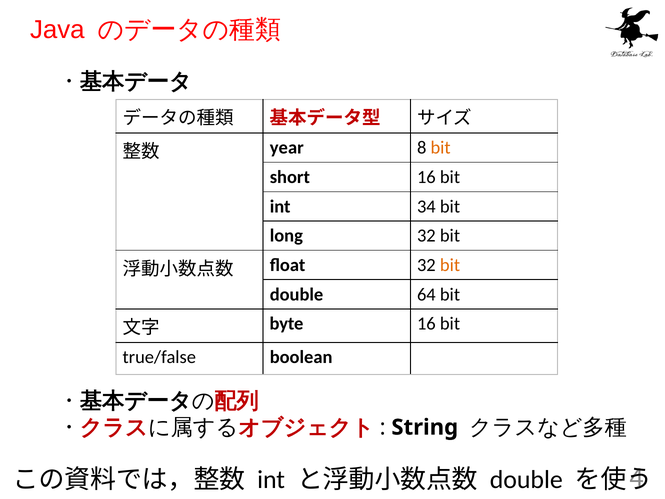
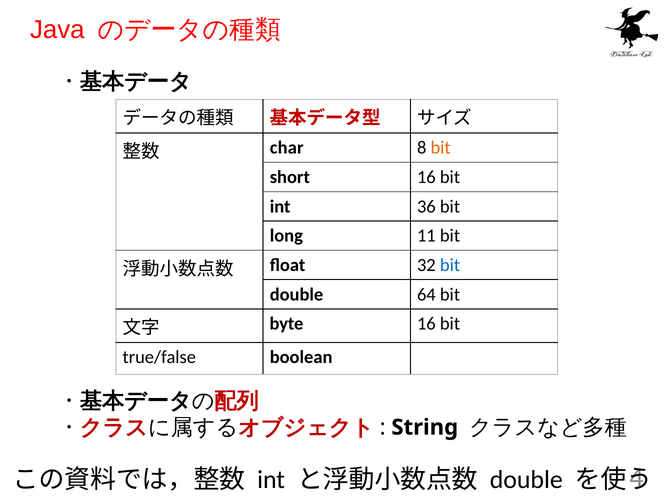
year: year -> char (287, 148)
34: 34 -> 36 (426, 206)
long 32: 32 -> 11 (426, 236)
bit colour: orange -> blue (450, 265)
